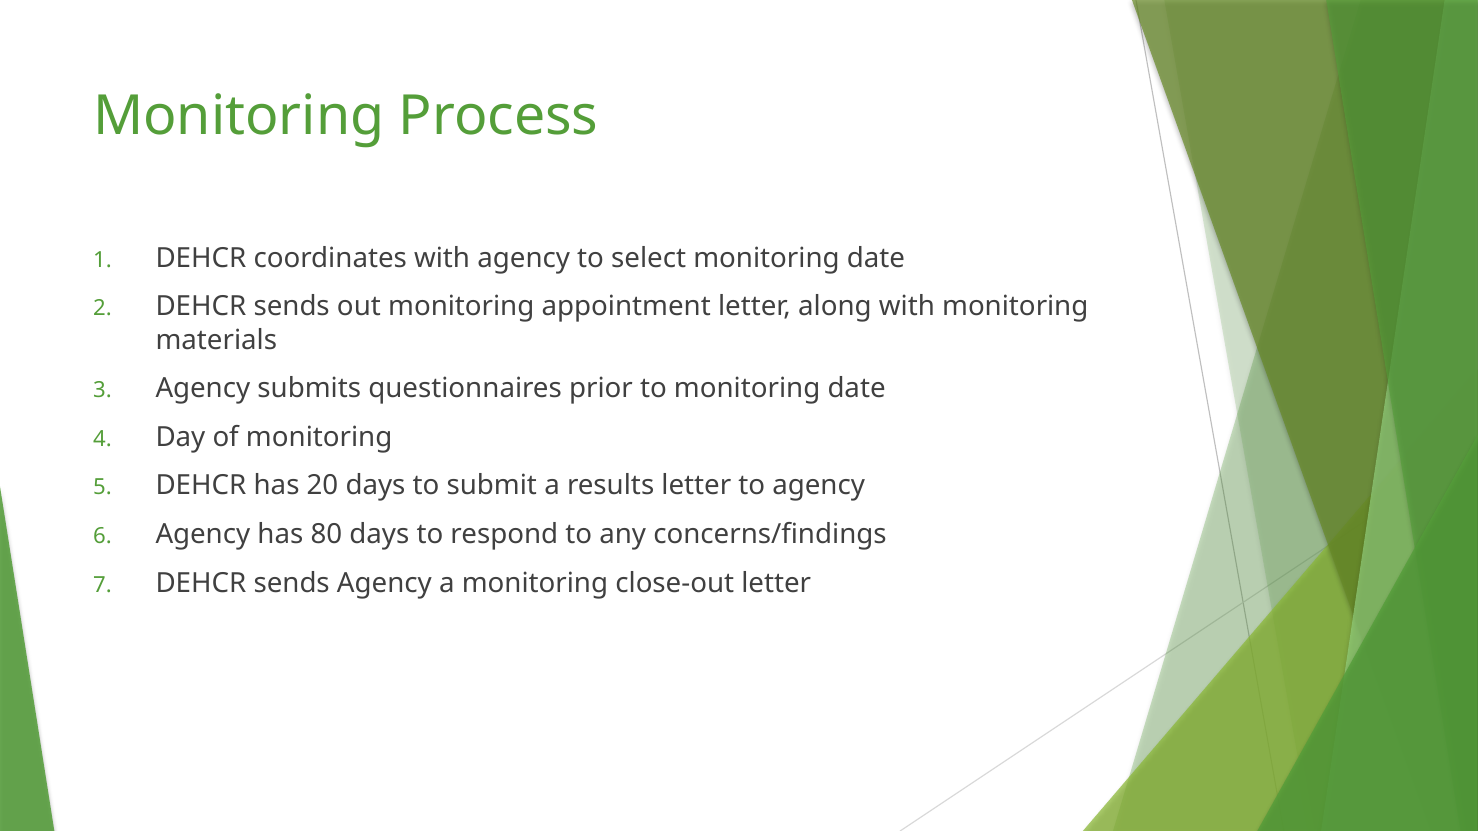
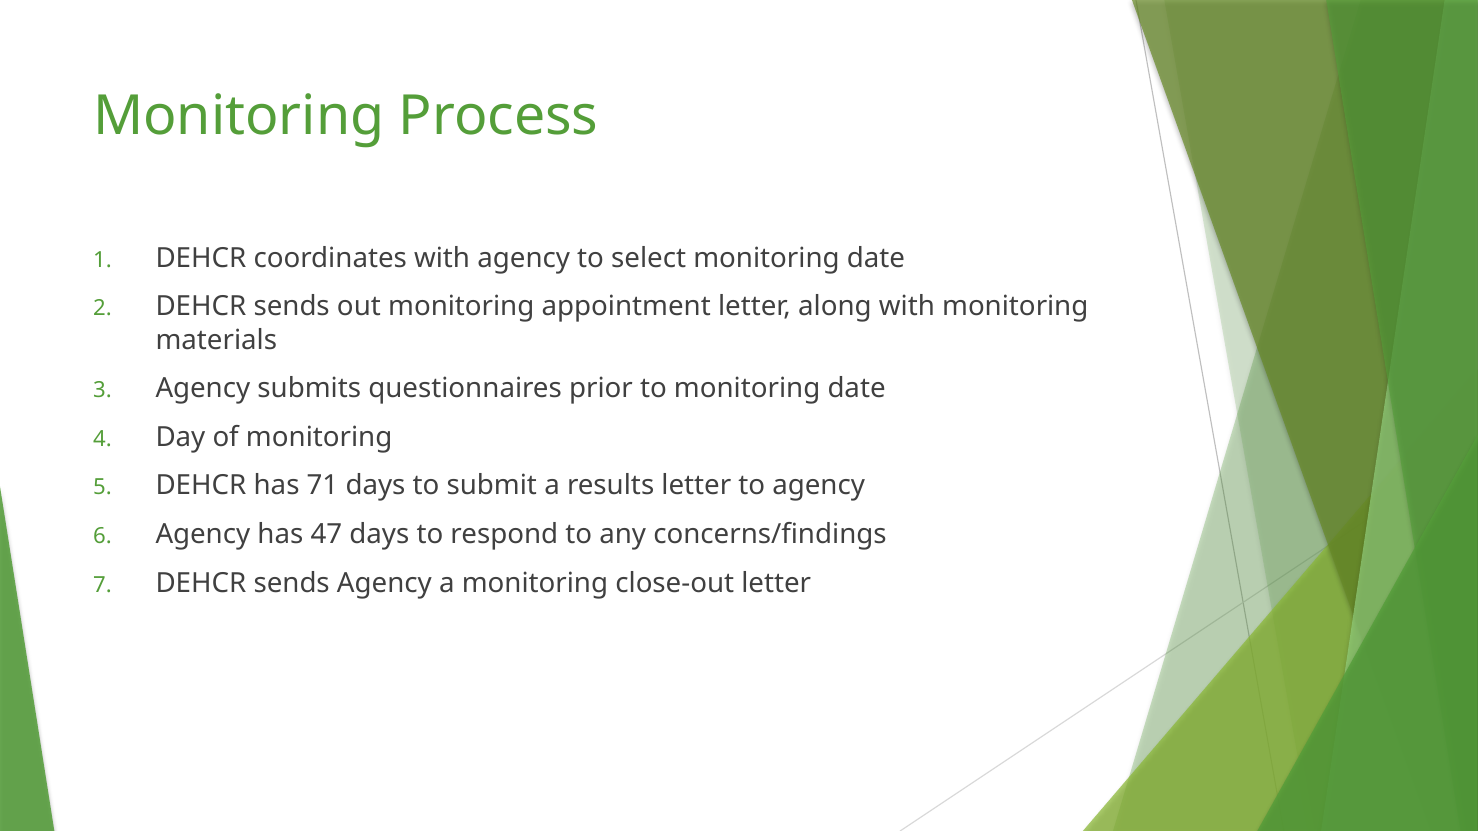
20: 20 -> 71 (322, 486)
80: 80 -> 47 (326, 535)
